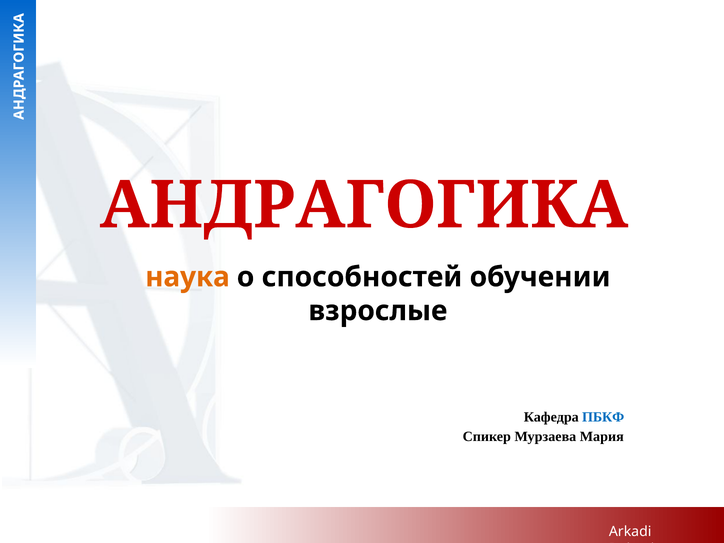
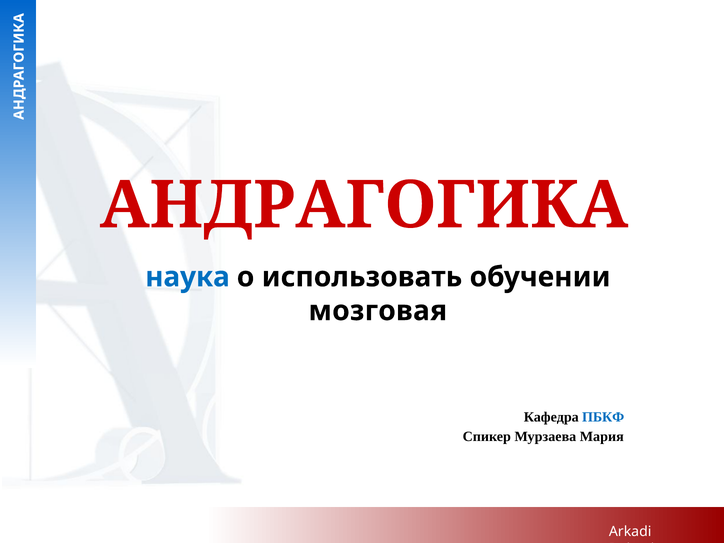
наука colour: orange -> blue (187, 277)
способностей: способностей -> использовать (362, 277)
взрослые: взрослые -> мозговая (378, 311)
